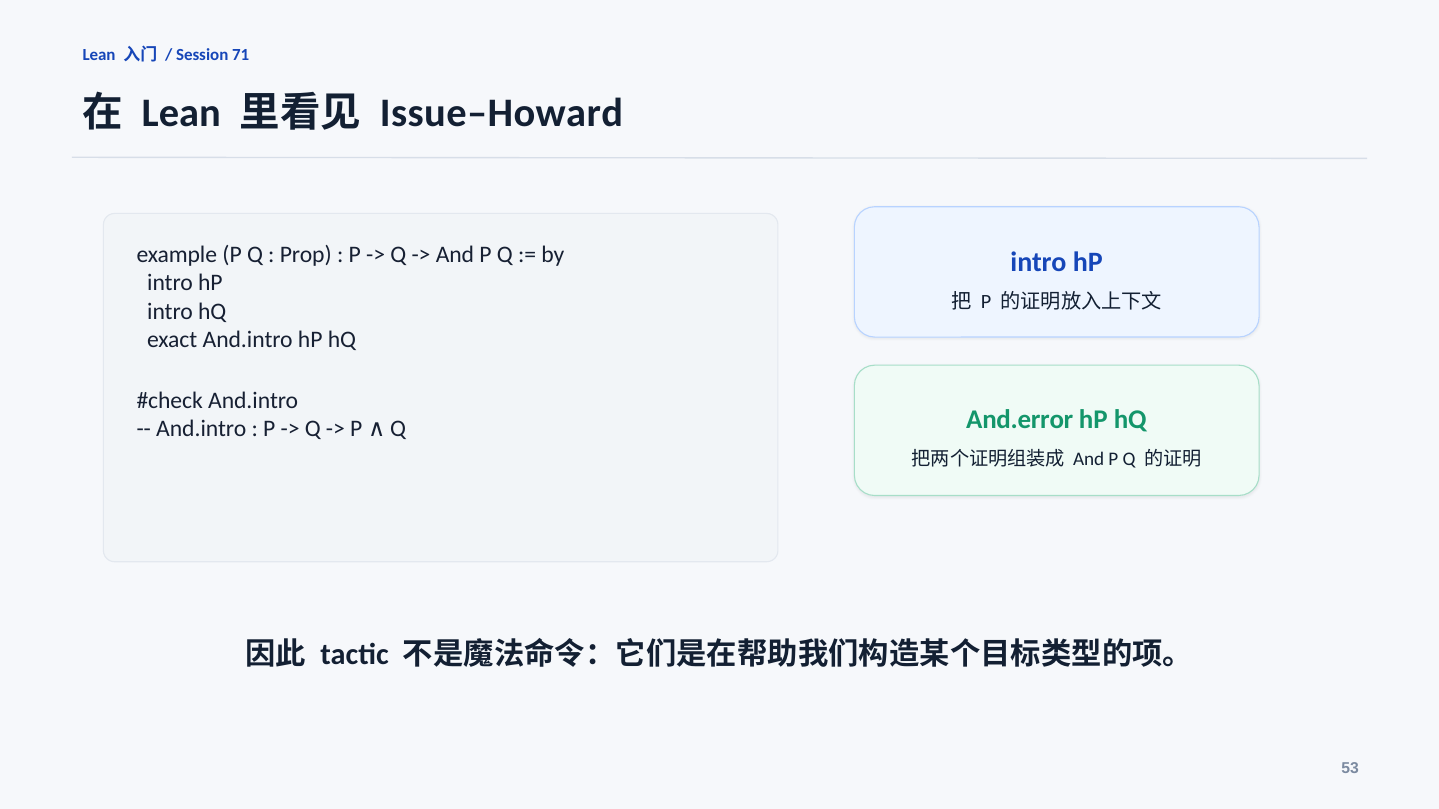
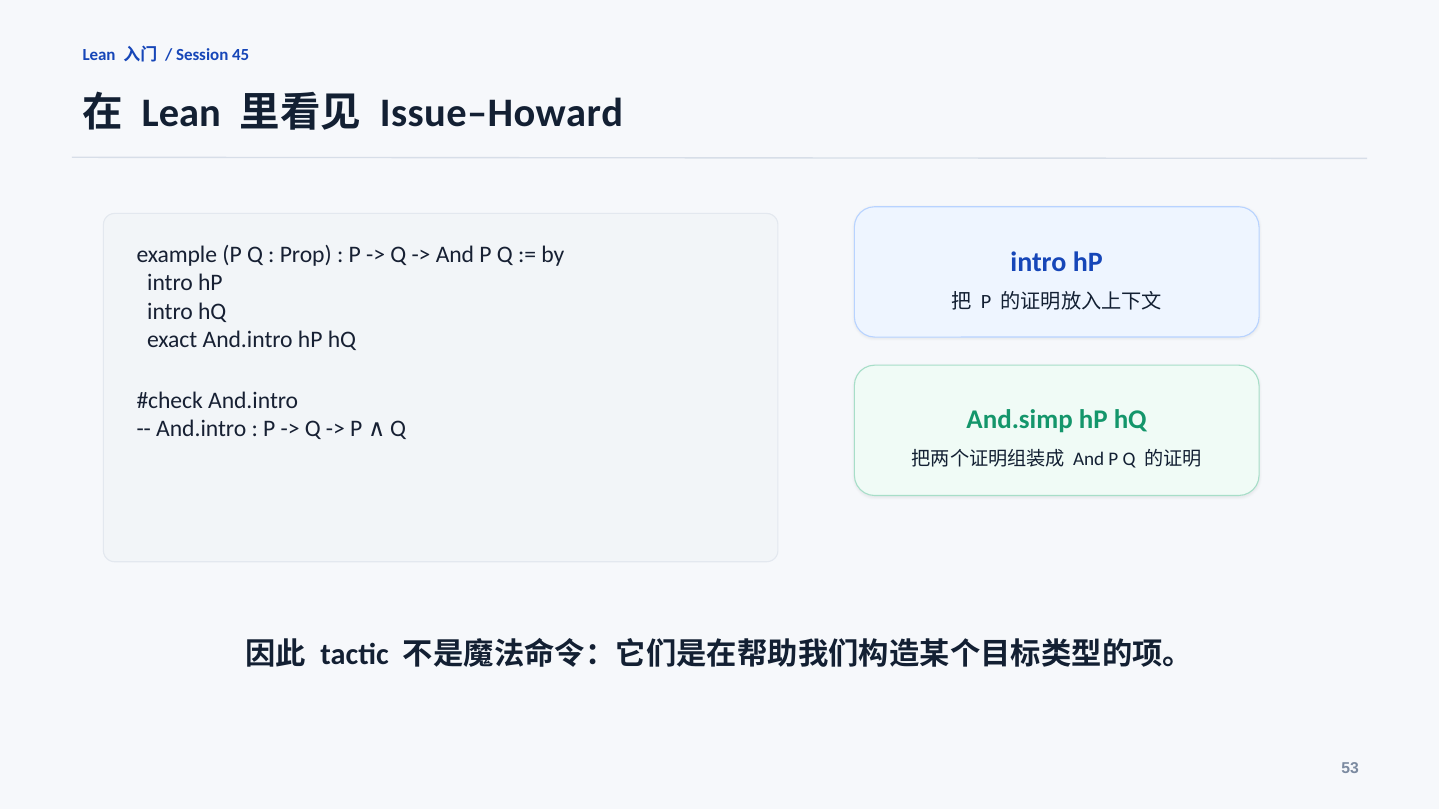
71: 71 -> 45 (241, 55)
And.error: And.error -> And.simp (1020, 420)
